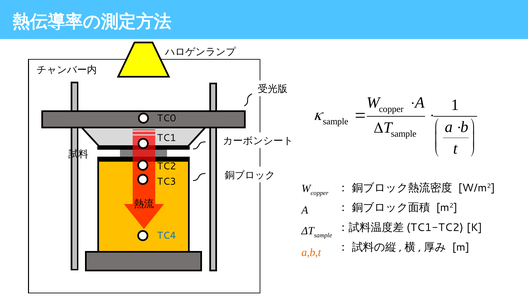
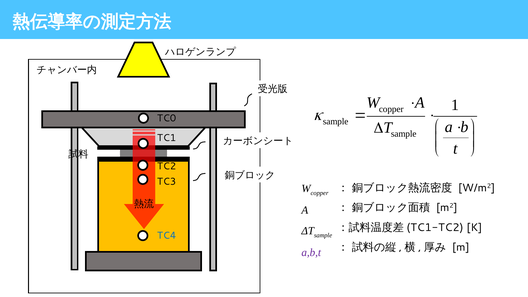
a,b,t colour: orange -> purple (311, 253)
